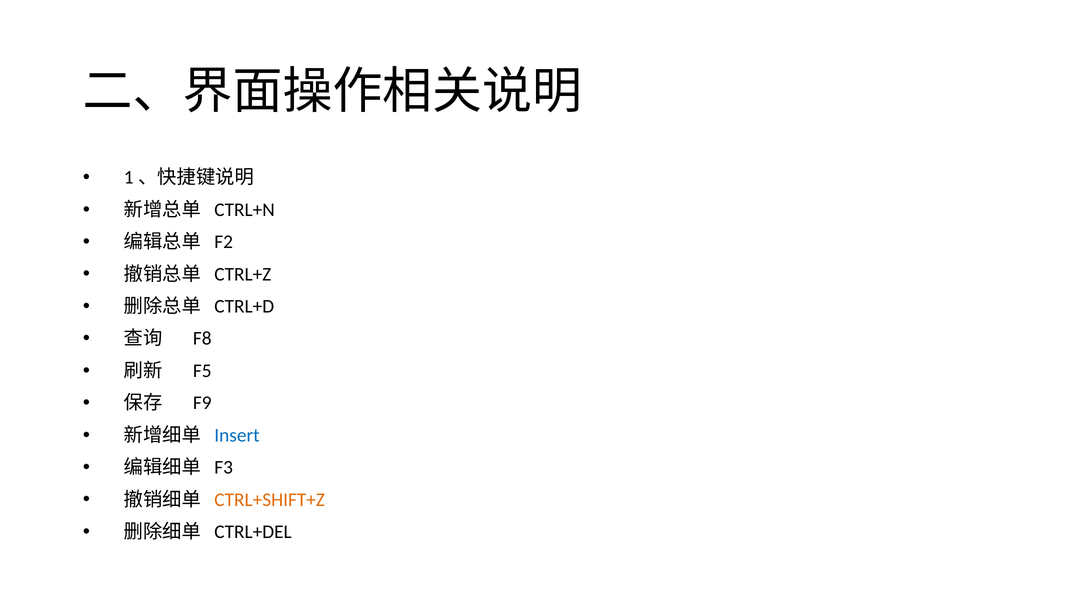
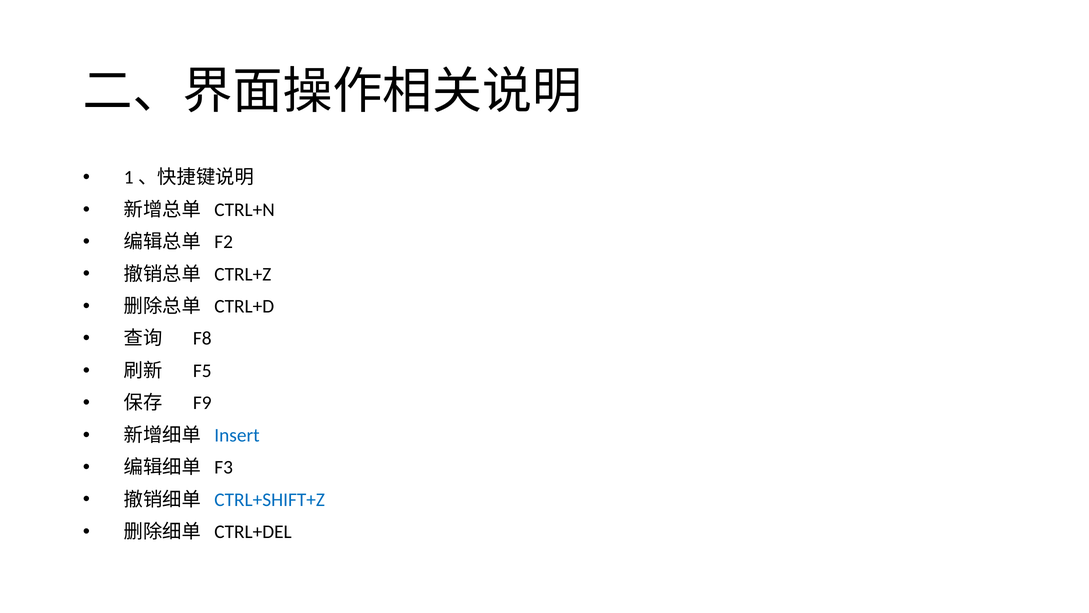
CTRL+SHIFT+Z colour: orange -> blue (270, 499)
